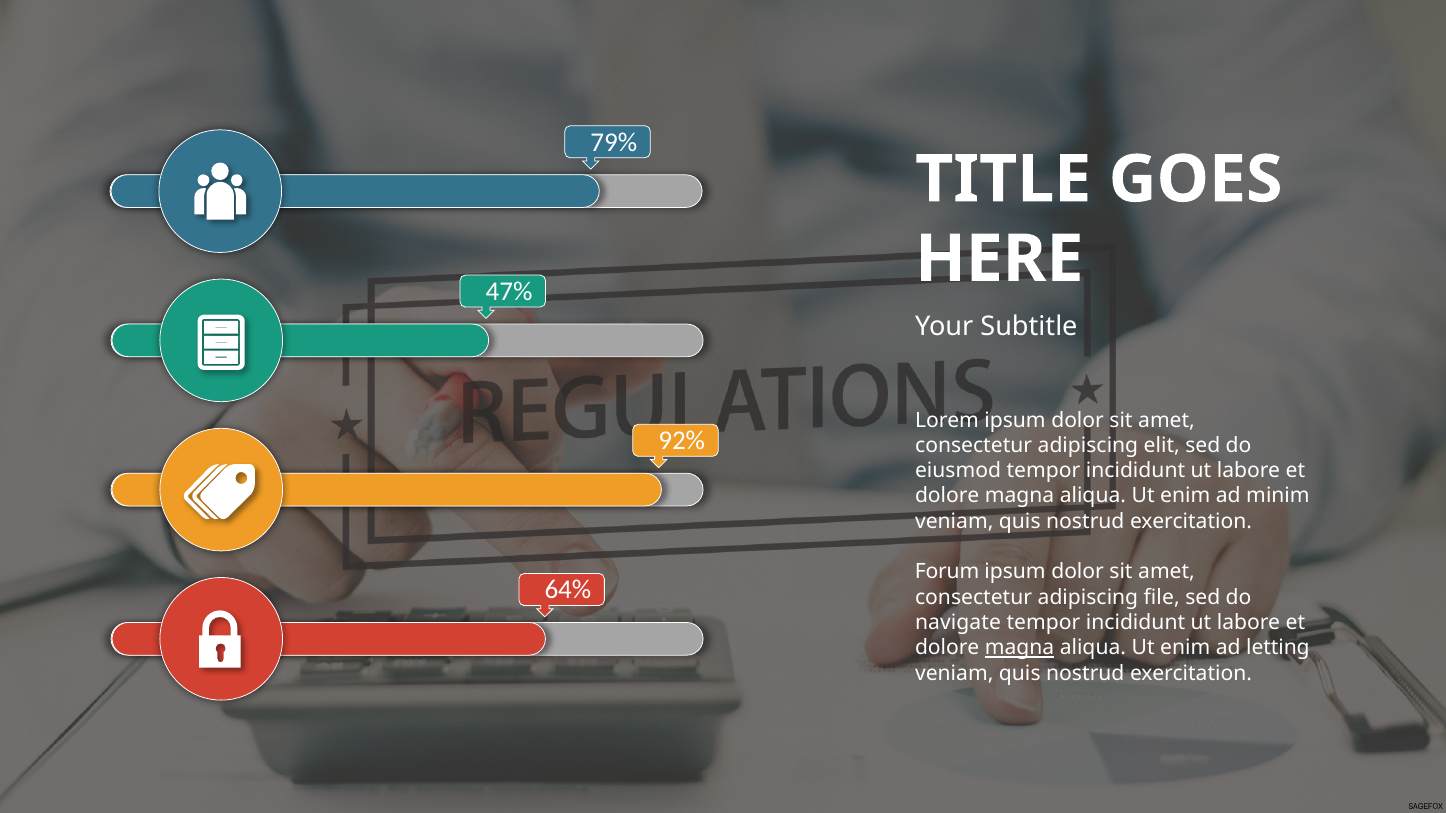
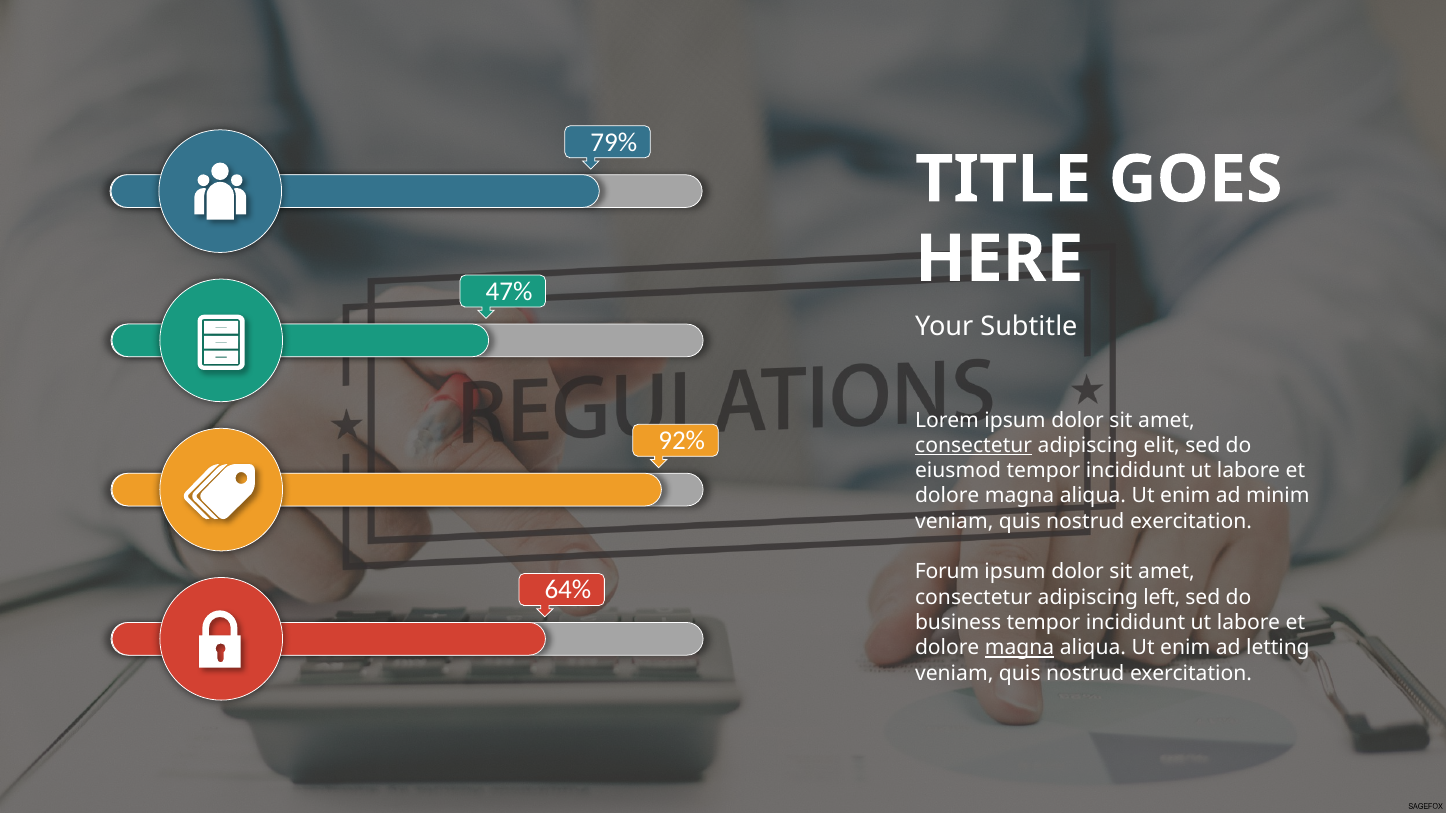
consectetur underline: none -> present (974, 446)
file: file -> left (1162, 598)
navigate: navigate -> business (958, 623)
